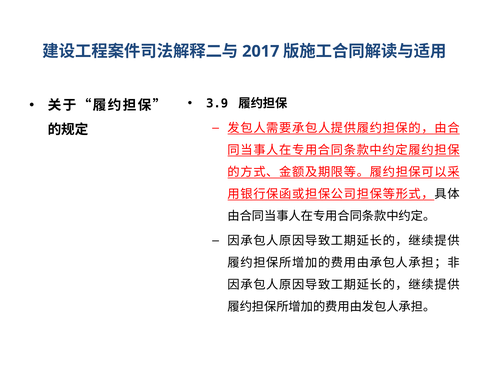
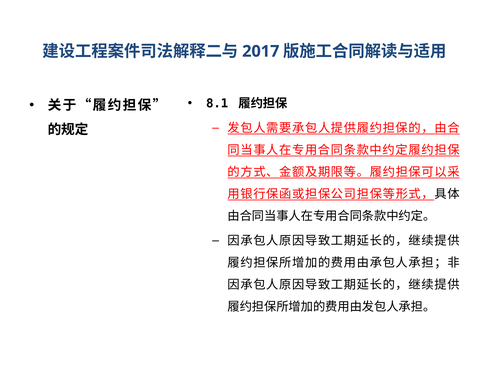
3.9: 3.9 -> 8.1 (217, 104)
